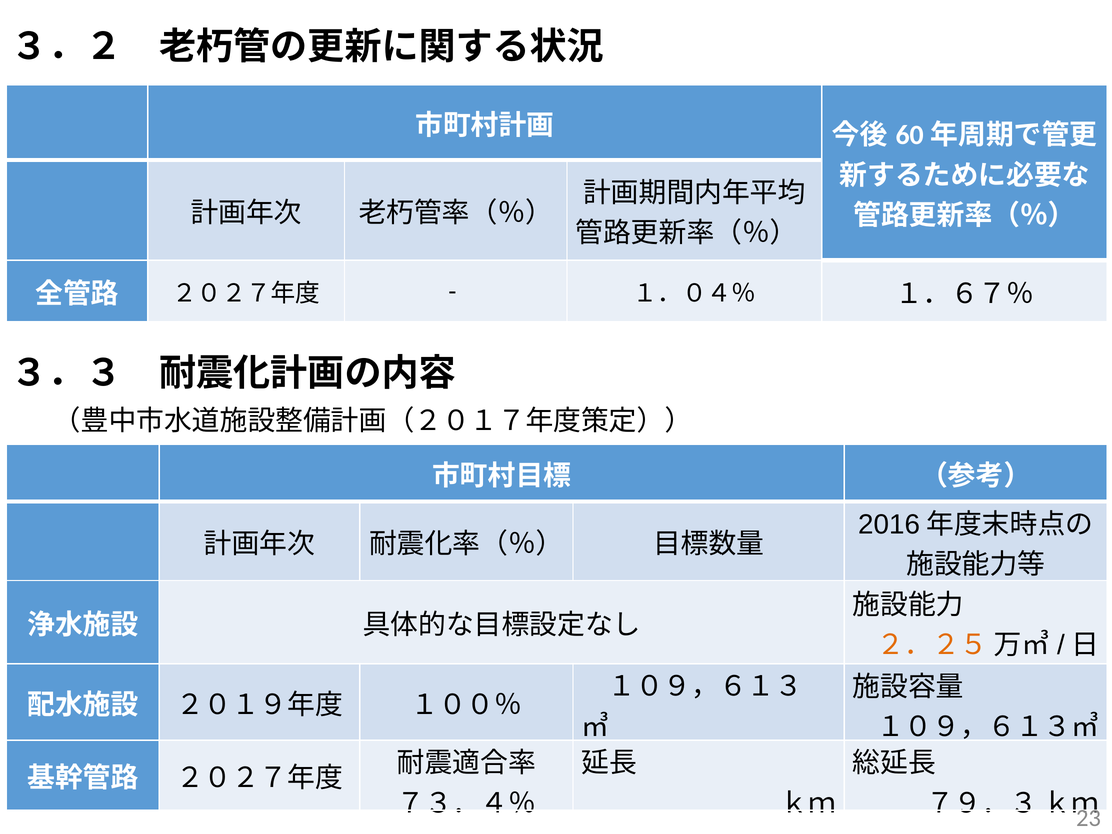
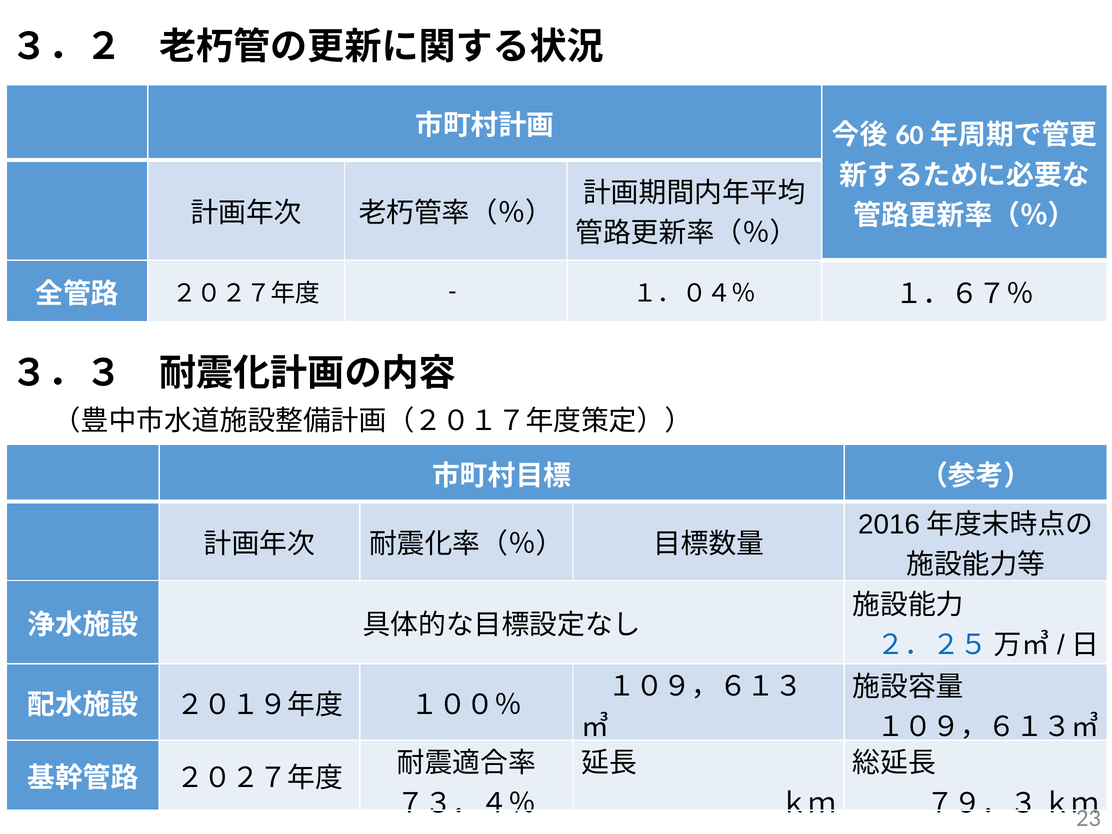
２．２５ colour: orange -> blue (932, 645)
